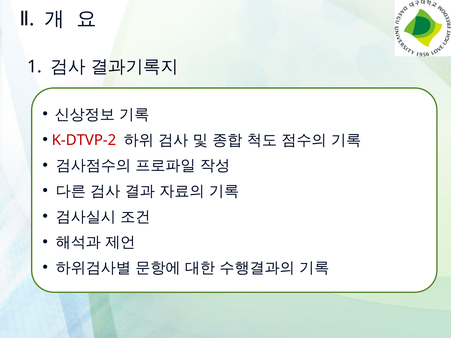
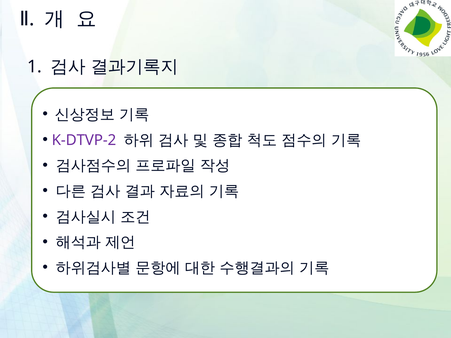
K-DTVP-2 colour: red -> purple (84, 140)
